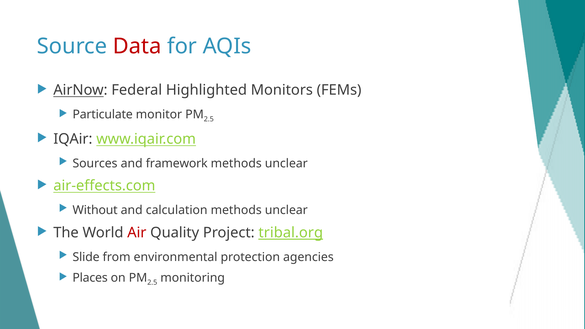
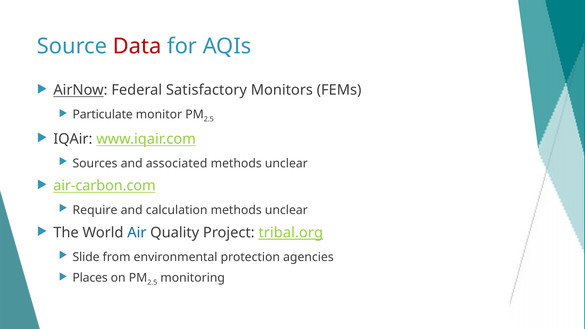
Highlighted: Highlighted -> Satisfactory (206, 90)
framework: framework -> associated (177, 163)
air-effects.com: air-effects.com -> air-carbon.com (104, 186)
Without: Without -> Require (95, 210)
Air colour: red -> blue (137, 233)
